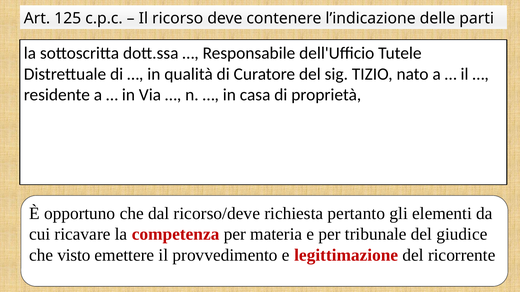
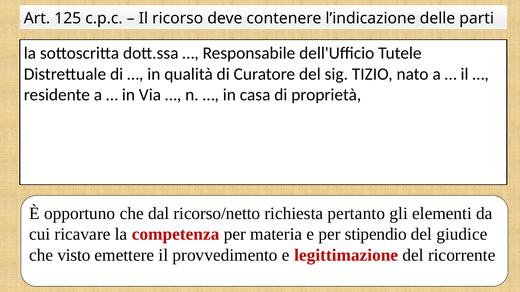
ricorso/deve: ricorso/deve -> ricorso/netto (217, 214)
tribunale: tribunale -> stipendio (376, 235)
